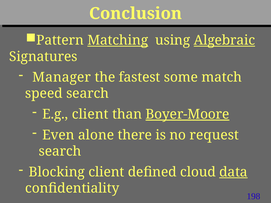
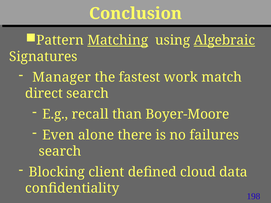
some: some -> work (181, 77)
speed: speed -> direct (44, 94)
E.g client: client -> recall (90, 114)
Boyer-Moore underline: present -> none (187, 114)
request: request -> failures (214, 135)
data underline: present -> none (233, 172)
